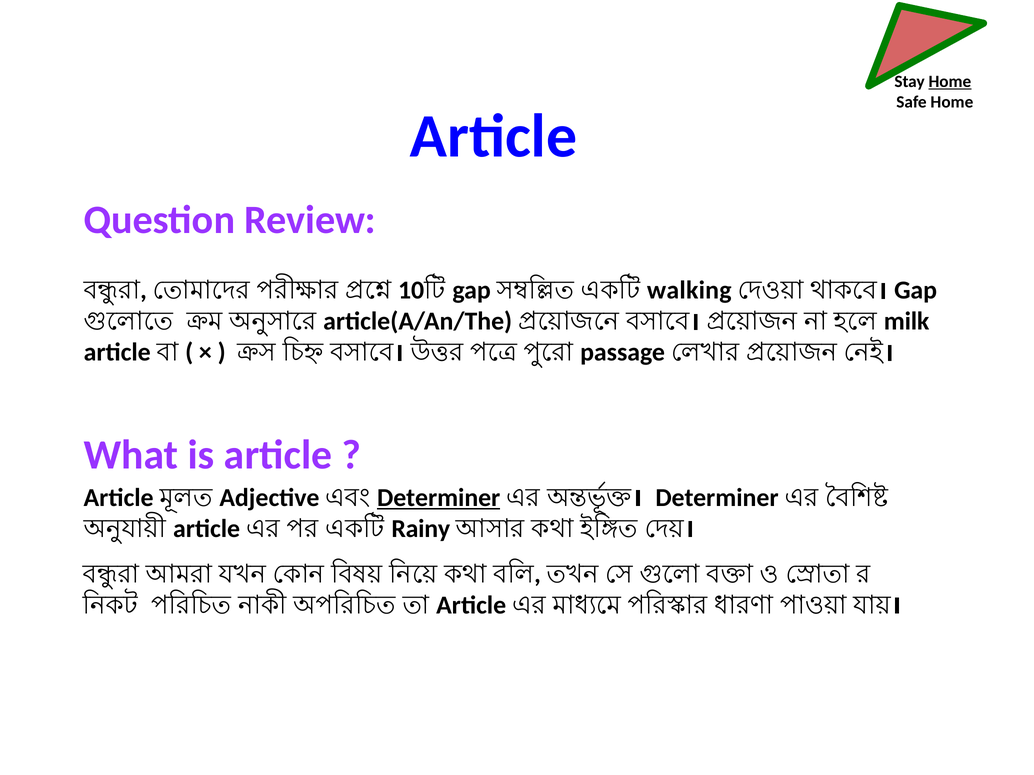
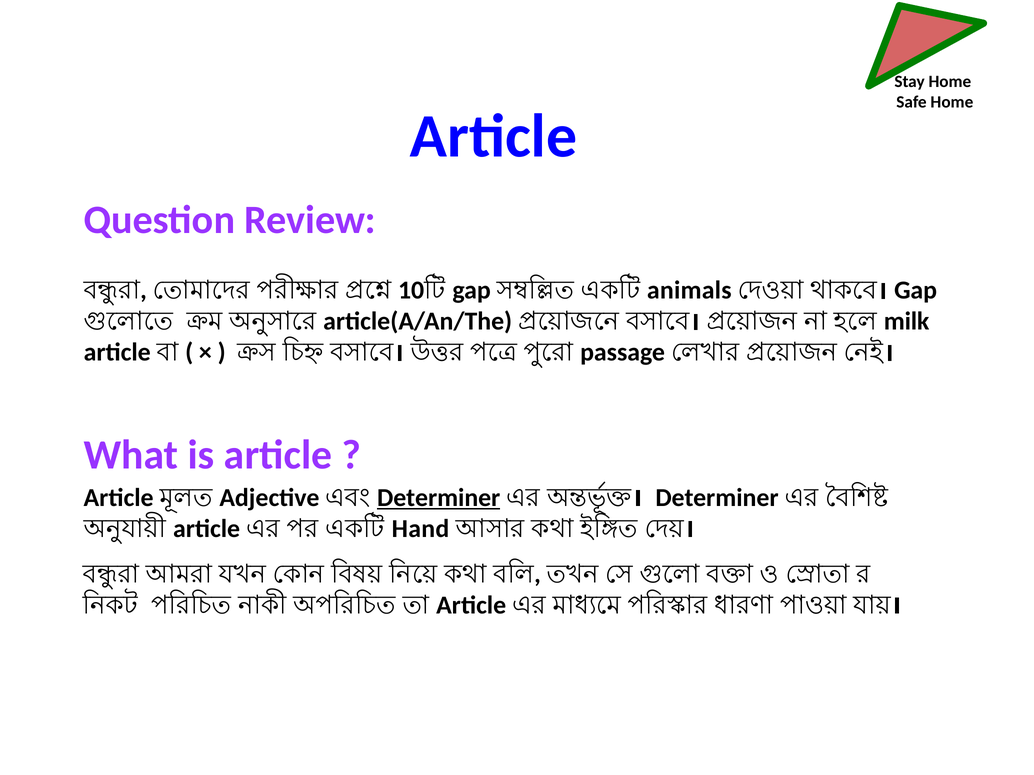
Home underline: present -> none (950, 82)
walking: walking -> animals (689, 291)
Rainy: Rainy -> Hand (421, 529)
